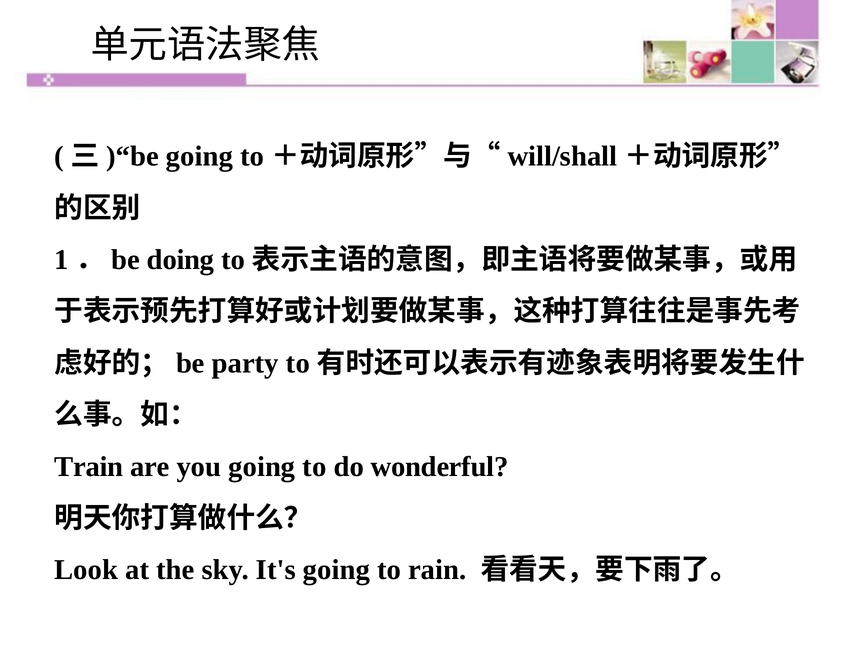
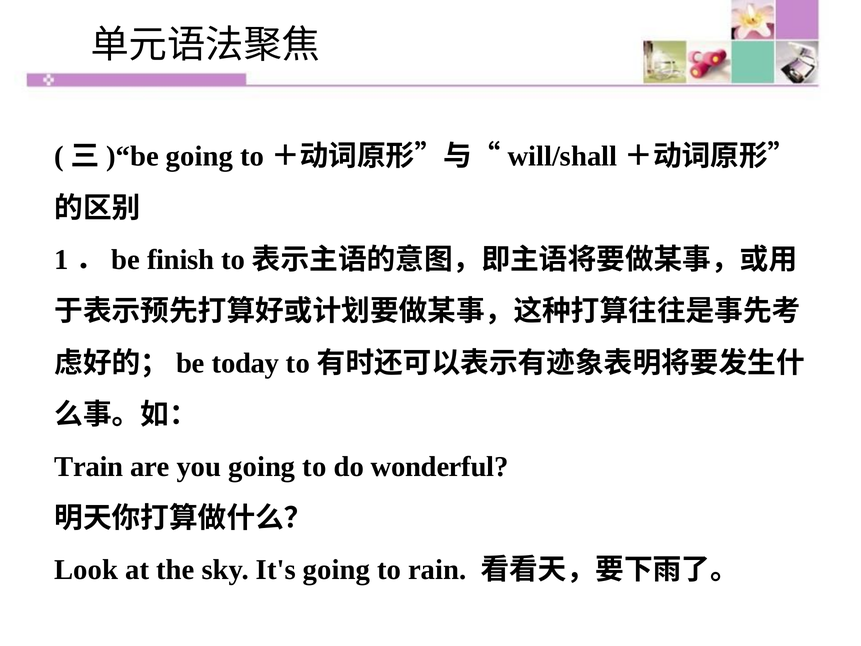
doing: doing -> finish (181, 260)
party: party -> today (245, 363)
